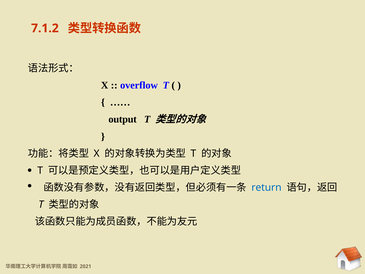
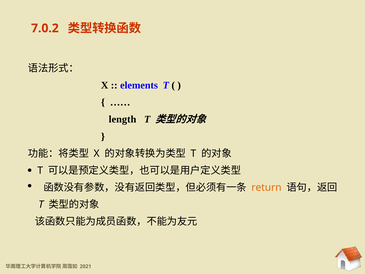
7.1.2: 7.1.2 -> 7.0.2 (45, 28)
overflow: overflow -> elements (139, 85)
output: output -> length (123, 119)
return colour: blue -> orange (266, 187)
